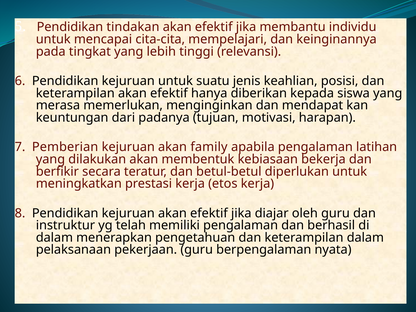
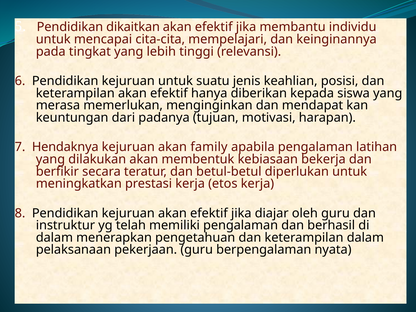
tindakan: tindakan -> dikaitkan (133, 27)
Pemberian: Pemberian -> Hendaknya (65, 147)
